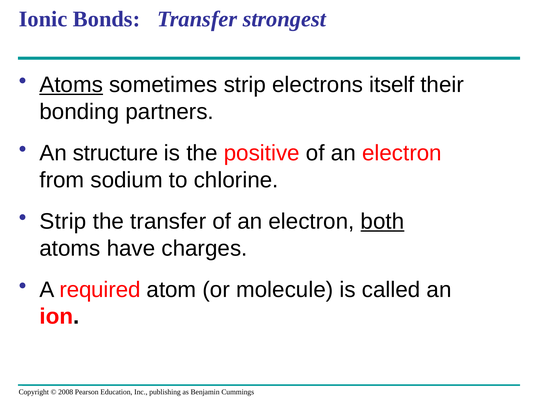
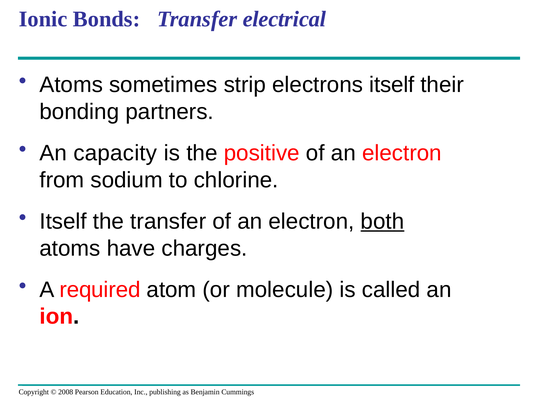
strongest: strongest -> electrical (284, 19)
Atoms underline: present -> none (71, 85)
structure: structure -> capacity (115, 153)
Strip: Strip -> Itself (63, 222)
